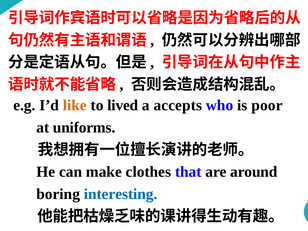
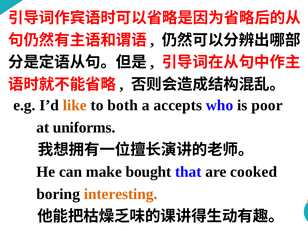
lived: lived -> both (123, 105)
clothes: clothes -> bought (148, 172)
around: around -> cooked (254, 172)
interesting colour: blue -> orange (121, 194)
